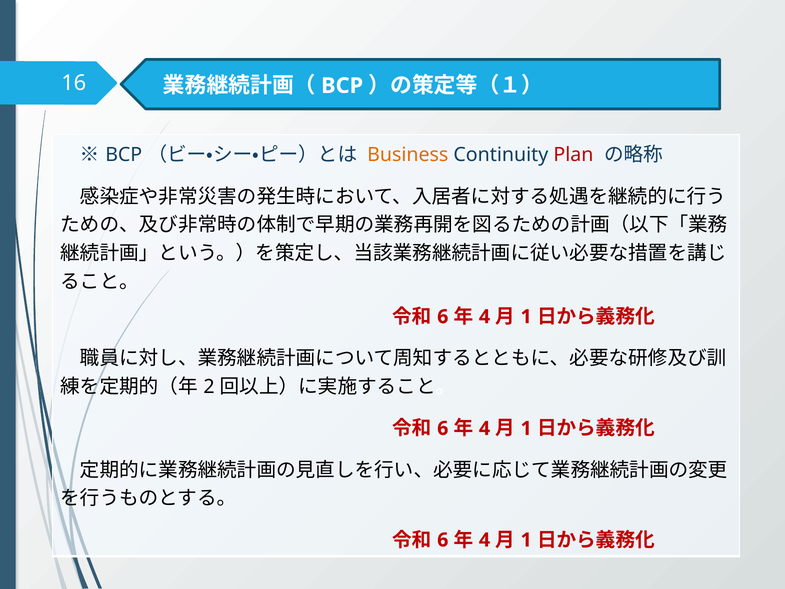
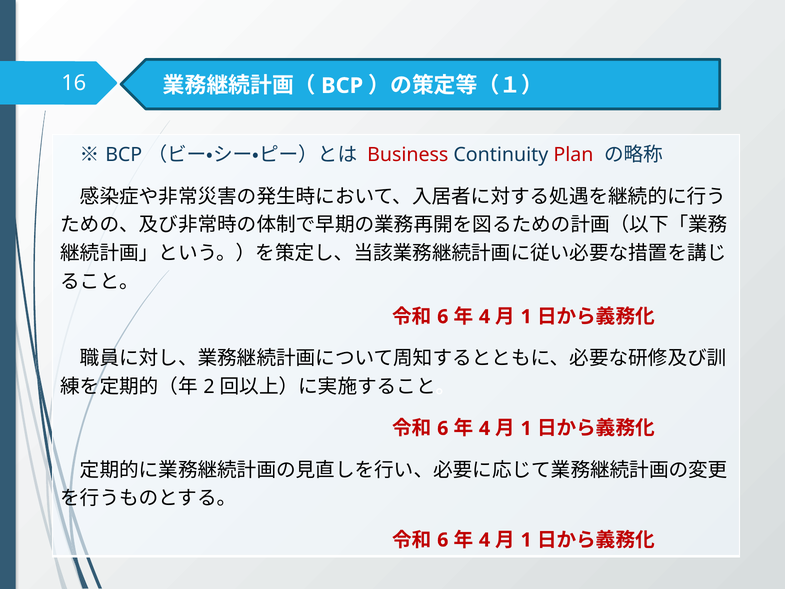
Business colour: orange -> red (408, 155)
